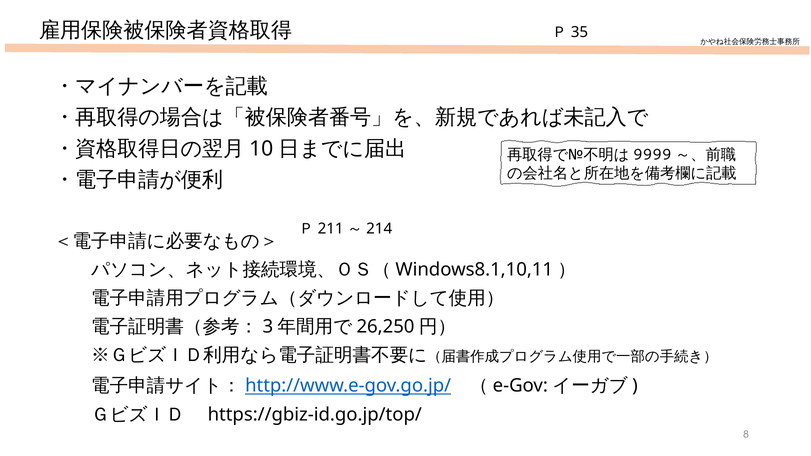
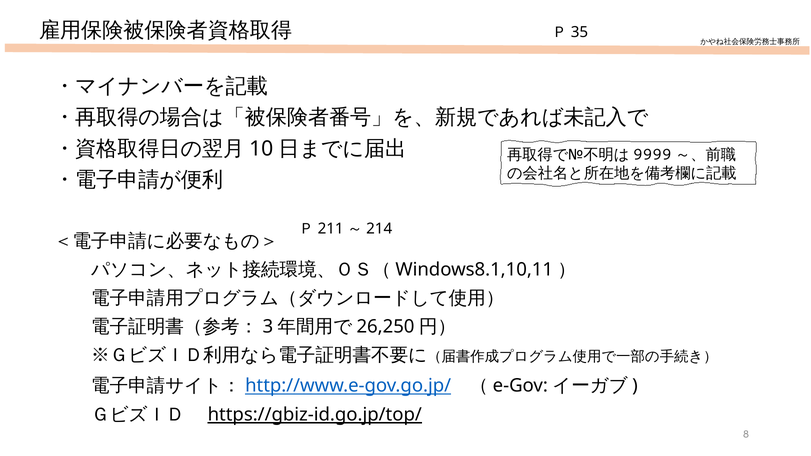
https://gbiz-id.go.jp/top/ underline: none -> present (315, 415)
